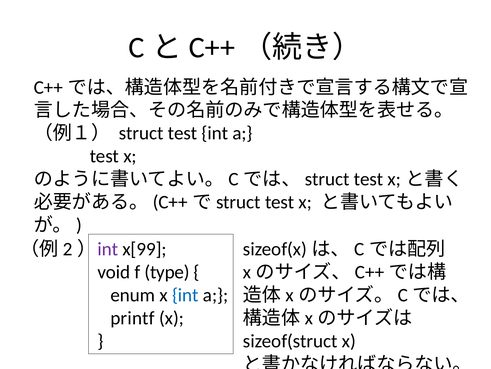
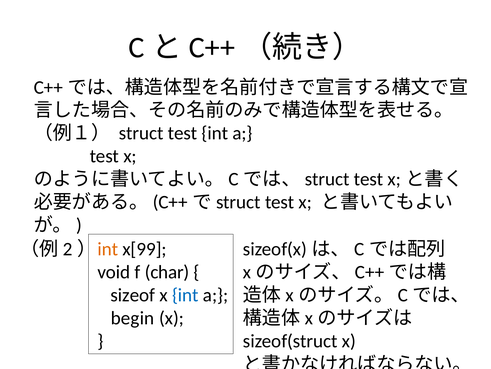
int colour: purple -> orange (108, 249)
type: type -> char (167, 272)
enum: enum -> sizeof (133, 295)
printf: printf -> begin (133, 318)
